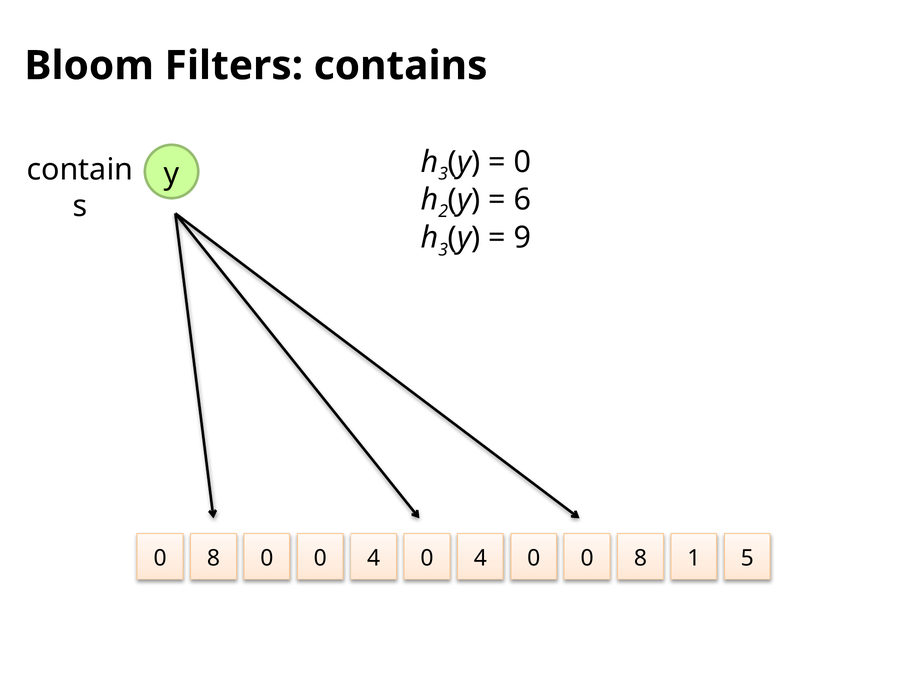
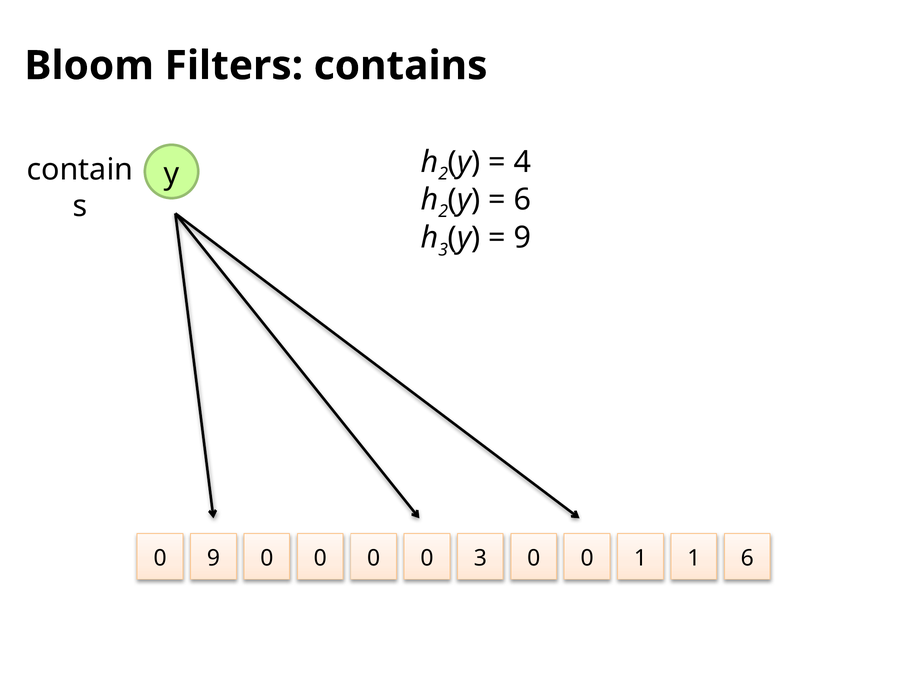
3: 3 -> 2 (443, 174)
0: 0 -> 4 (522, 162)
8: 8 -> 9 (213, 558)
4: 4 -> 0 (374, 558)
4: 4 -> 3 (480, 558)
0 0 8: 8 -> 1 (640, 558)
1 5: 5 -> 6 (747, 558)
